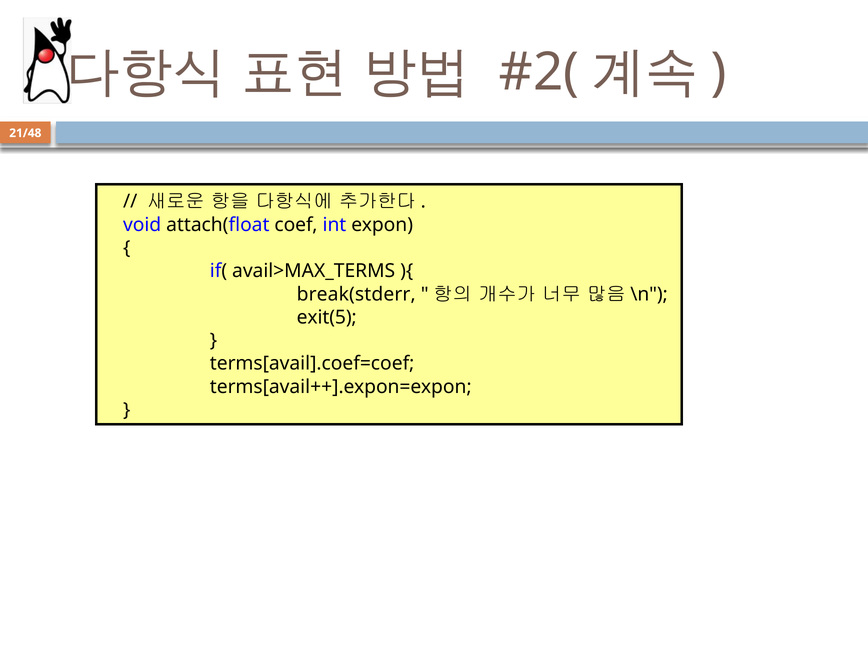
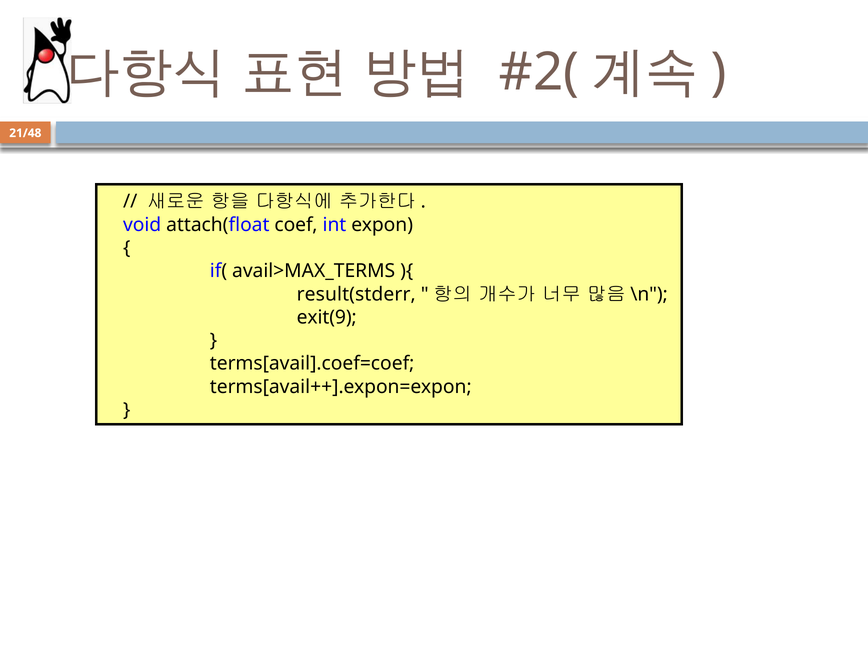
break(stderr: break(stderr -> result(stderr (356, 294)
exit(5: exit(5 -> exit(9 (327, 317)
